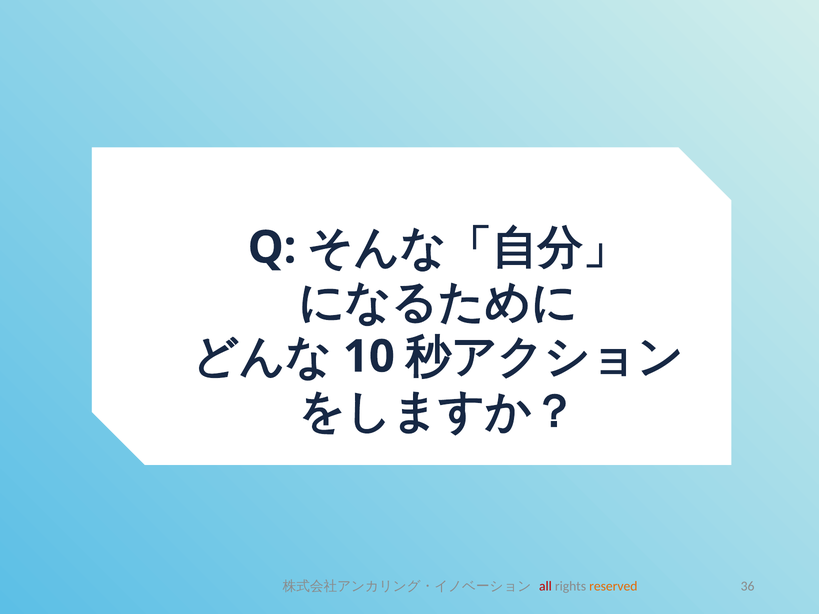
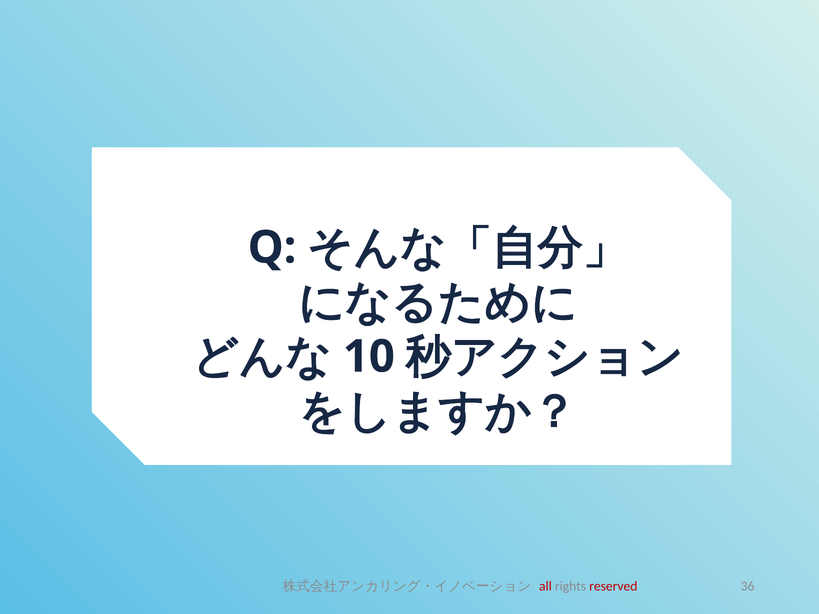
reserved colour: orange -> red (613, 587)
